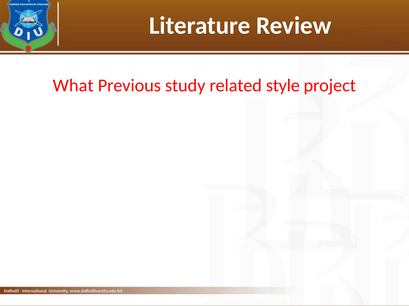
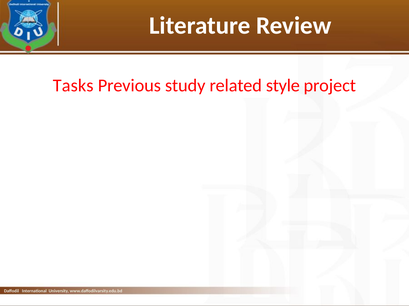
What: What -> Tasks (73, 86)
